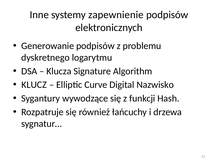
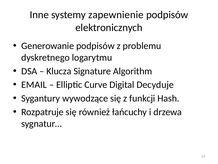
KLUCZ: KLUCZ -> EMAIL (34, 85)
Nazwisko: Nazwisko -> Decyduje (155, 85)
